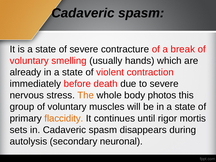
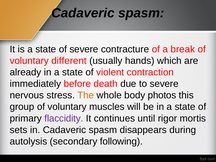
smelling: smelling -> different (69, 61)
flaccidity colour: orange -> purple (64, 118)
neuronal: neuronal -> following (121, 141)
